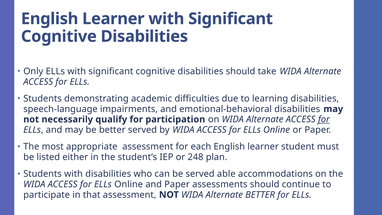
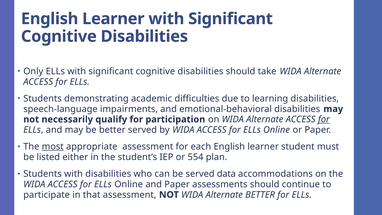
most underline: none -> present (53, 147)
248: 248 -> 554 (195, 157)
able: able -> data (226, 174)
